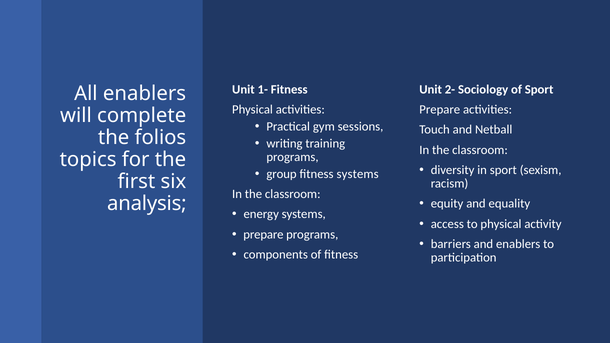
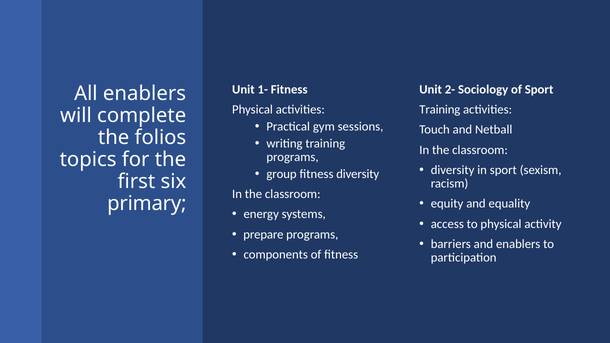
Prepare: Prepare -> Training (440, 110)
fitness systems: systems -> diversity (358, 174)
analysis: analysis -> primary (147, 204)
